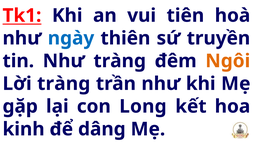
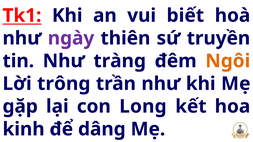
tiên: tiên -> biết (185, 16)
ngày colour: blue -> purple (71, 38)
Lời tràng: tràng -> trông (64, 84)
